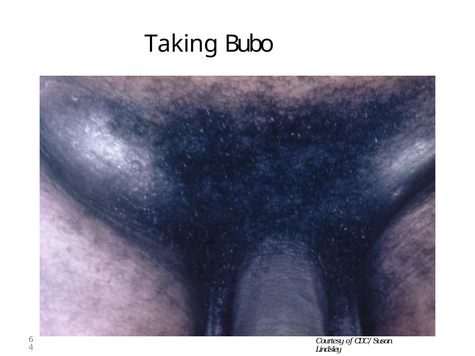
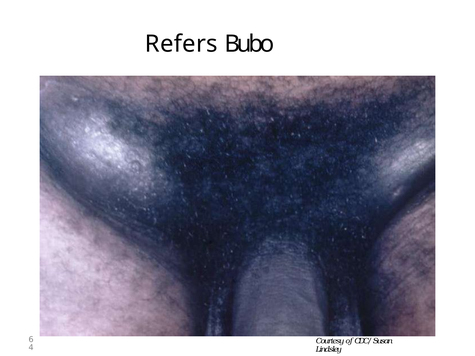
Taking: Taking -> Refers (181, 44)
